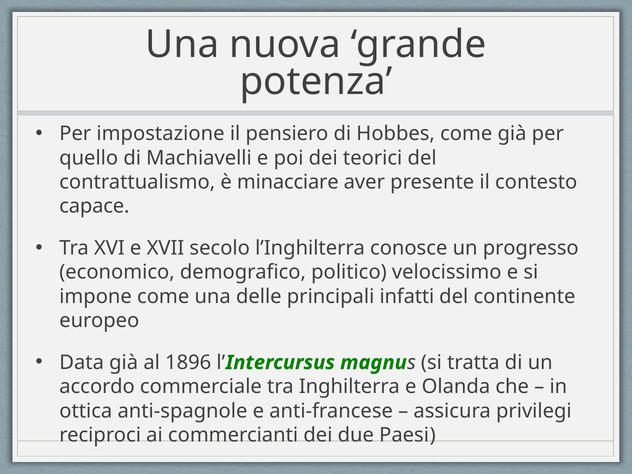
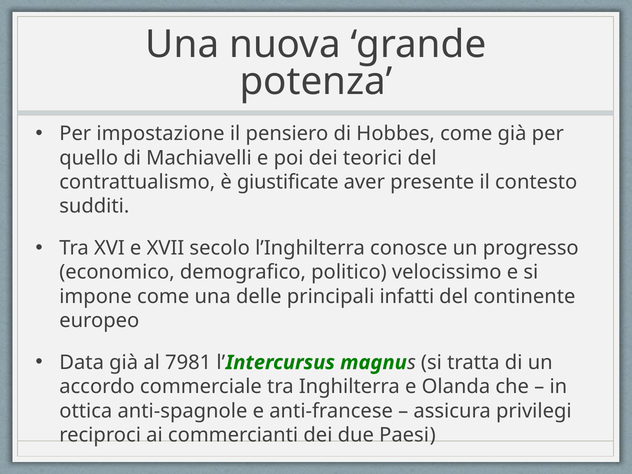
minacciare: minacciare -> giustificate (288, 182)
capace: capace -> sudditi (94, 206)
1896: 1896 -> 7981 (188, 363)
